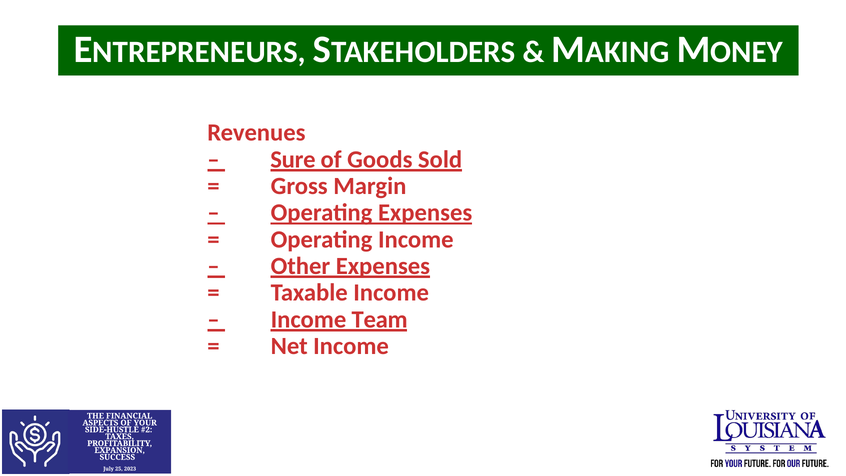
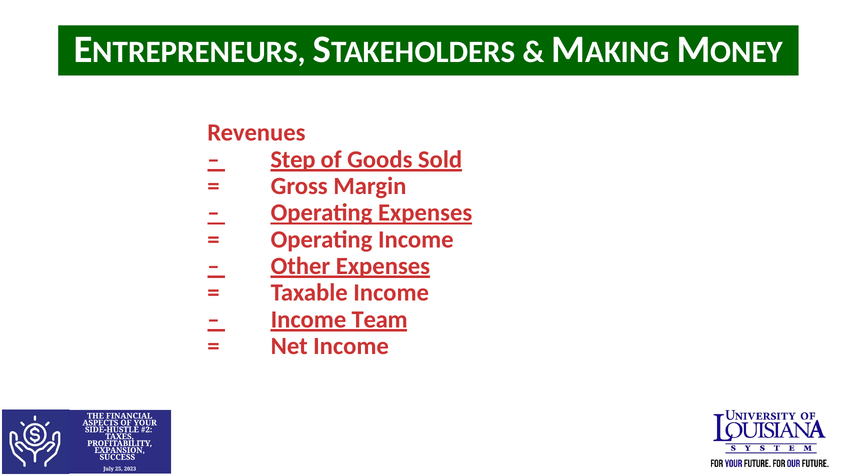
Sure: Sure -> Step (293, 159)
